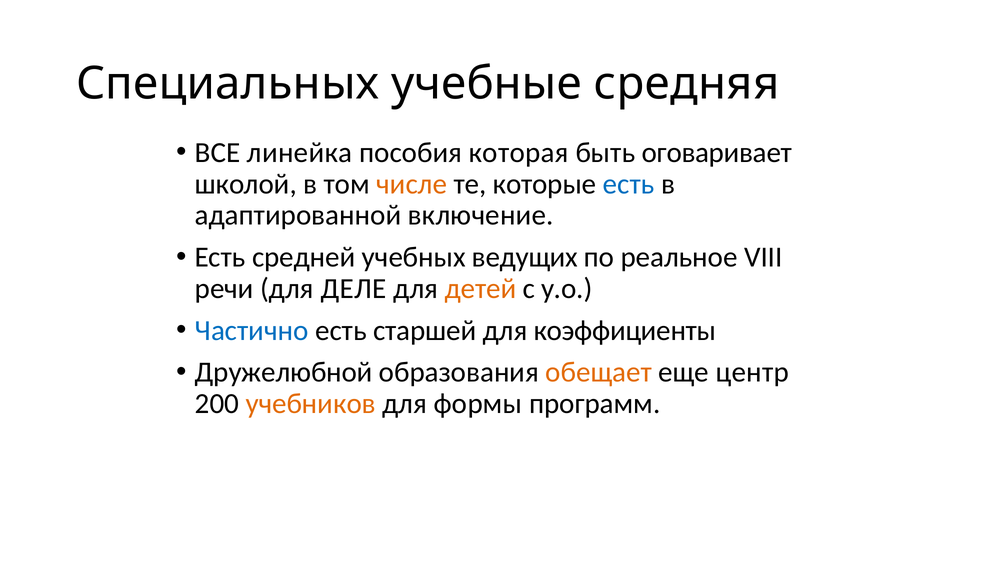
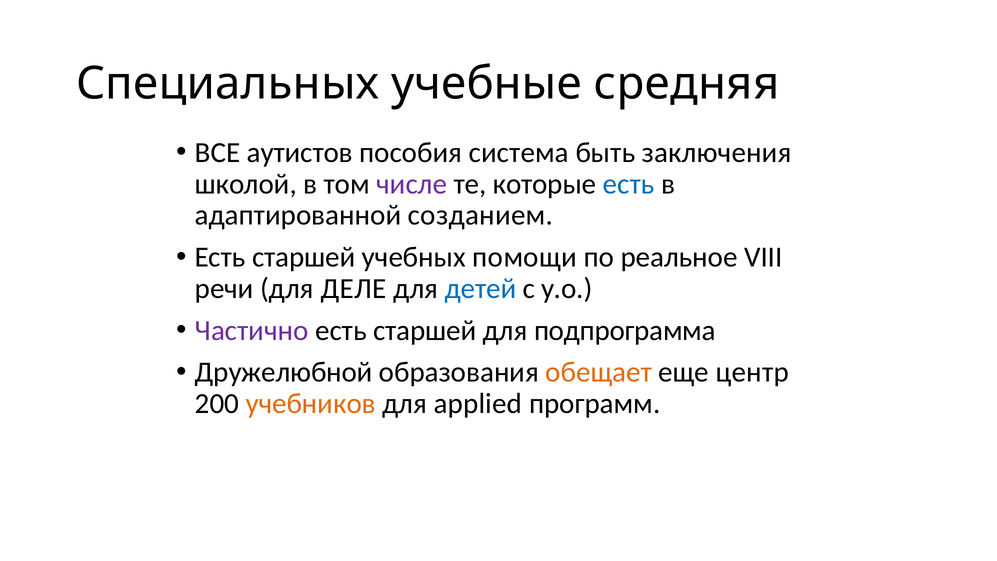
линейка: линейка -> аутистов (300, 152)
которая: которая -> система (519, 152)
оговаривает: оговаривает -> заключения (717, 152)
числе colour: orange -> purple (412, 184)
включение: включение -> созданием (481, 215)
средней: средней -> старшей (304, 257)
ведущих: ведущих -> помощи (525, 257)
детей colour: orange -> blue (480, 288)
Частично colour: blue -> purple (252, 330)
коэффициенты: коэффициенты -> подпрограмма (625, 330)
формы: формы -> applied (478, 404)
